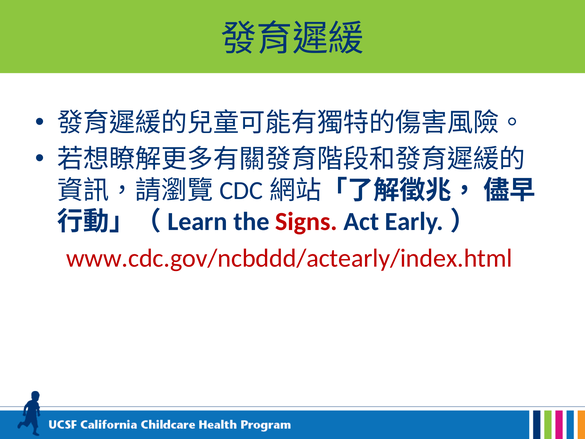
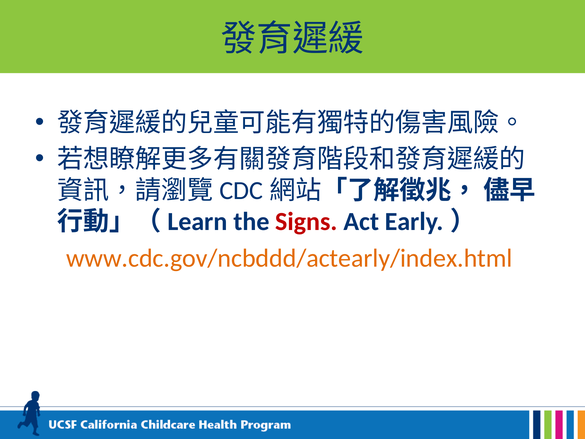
www.cdc.gov/ncbddd/actearly/index.html colour: red -> orange (289, 258)
